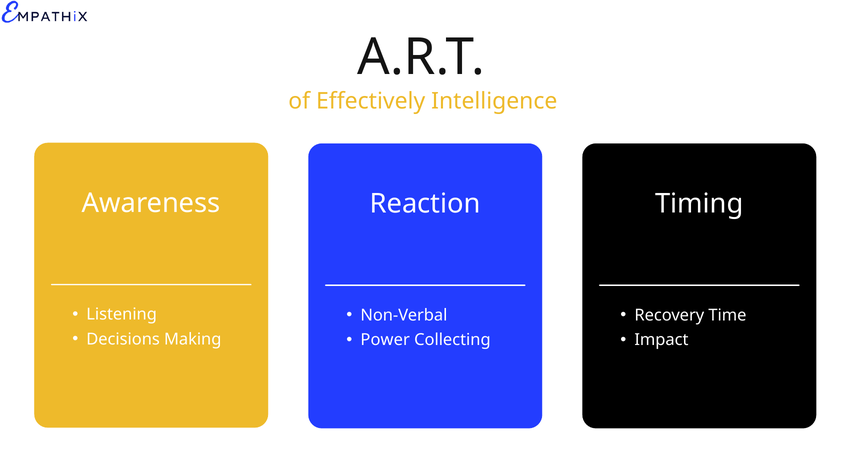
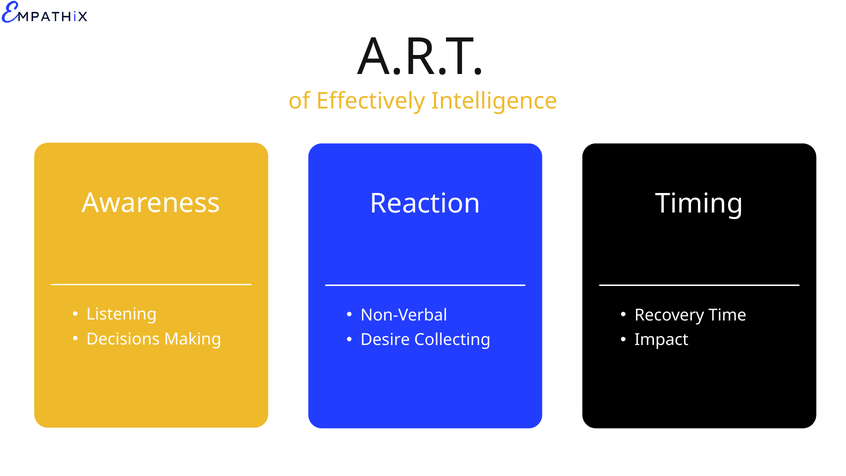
Power: Power -> Desire (385, 340)
